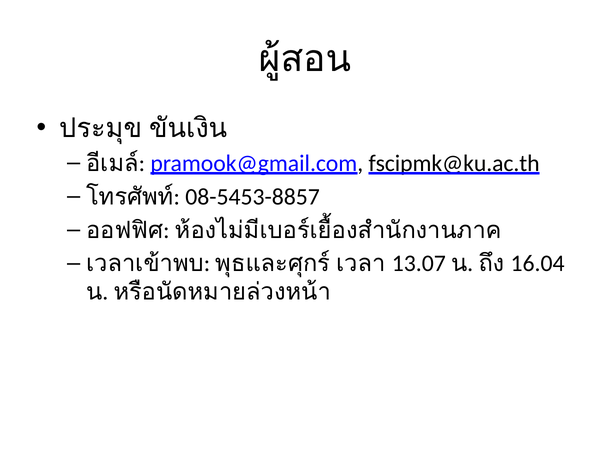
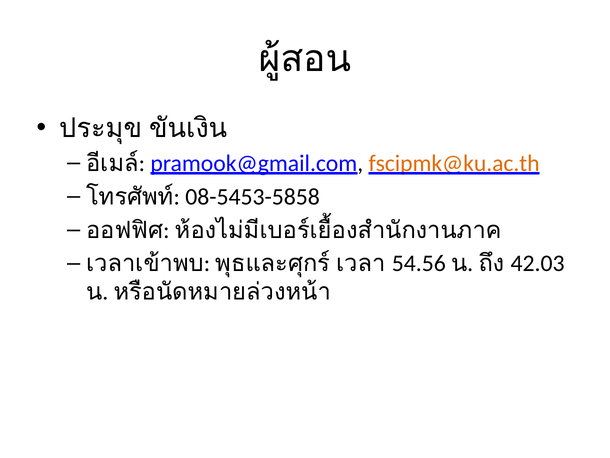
fscipmk@ku.ac.th colour: black -> orange (454, 163)
08-5453-8857: 08-5453-8857 -> 08-5453-5858 (253, 197)
13.07: 13.07 -> 54.56 (419, 263)
16.04: 16.04 -> 42.03 (538, 263)
